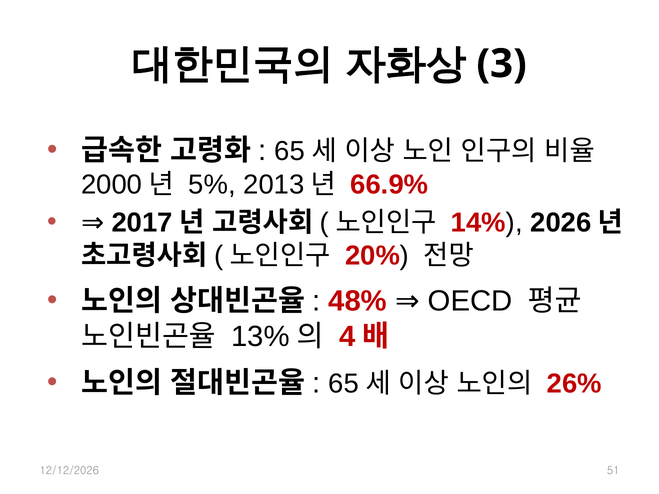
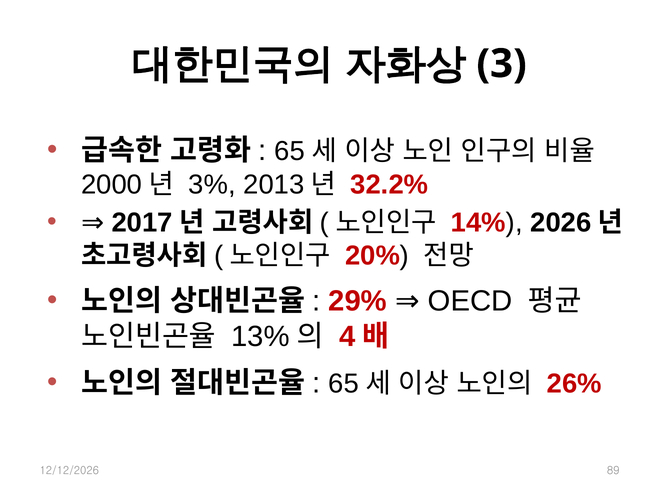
5%: 5% -> 3% (212, 185)
66.9%: 66.9% -> 32.2% (389, 185)
48%: 48% -> 29% (358, 301)
51: 51 -> 89 (613, 471)
